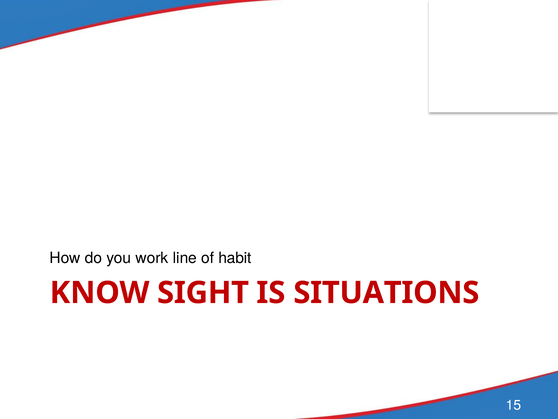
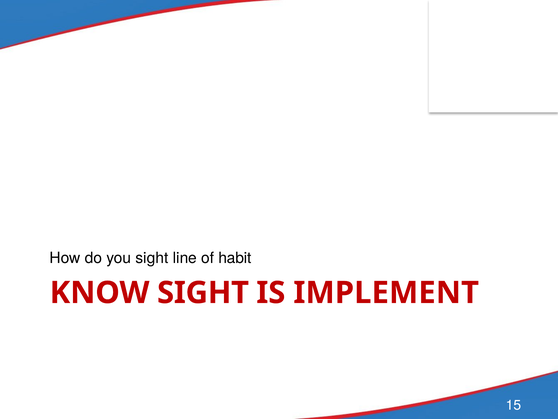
you work: work -> sight (152, 258)
SITUATIONS: SITUATIONS -> IMPLEMENT (386, 292)
